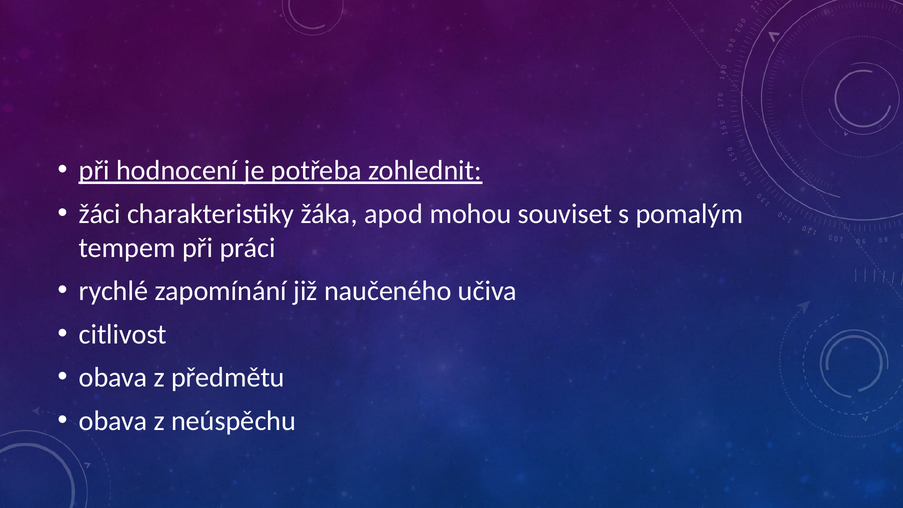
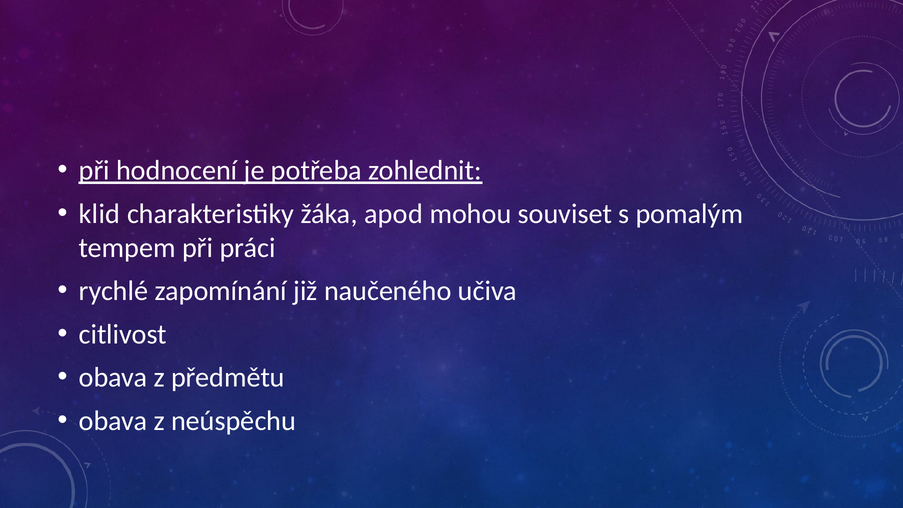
žáci: žáci -> klid (100, 214)
